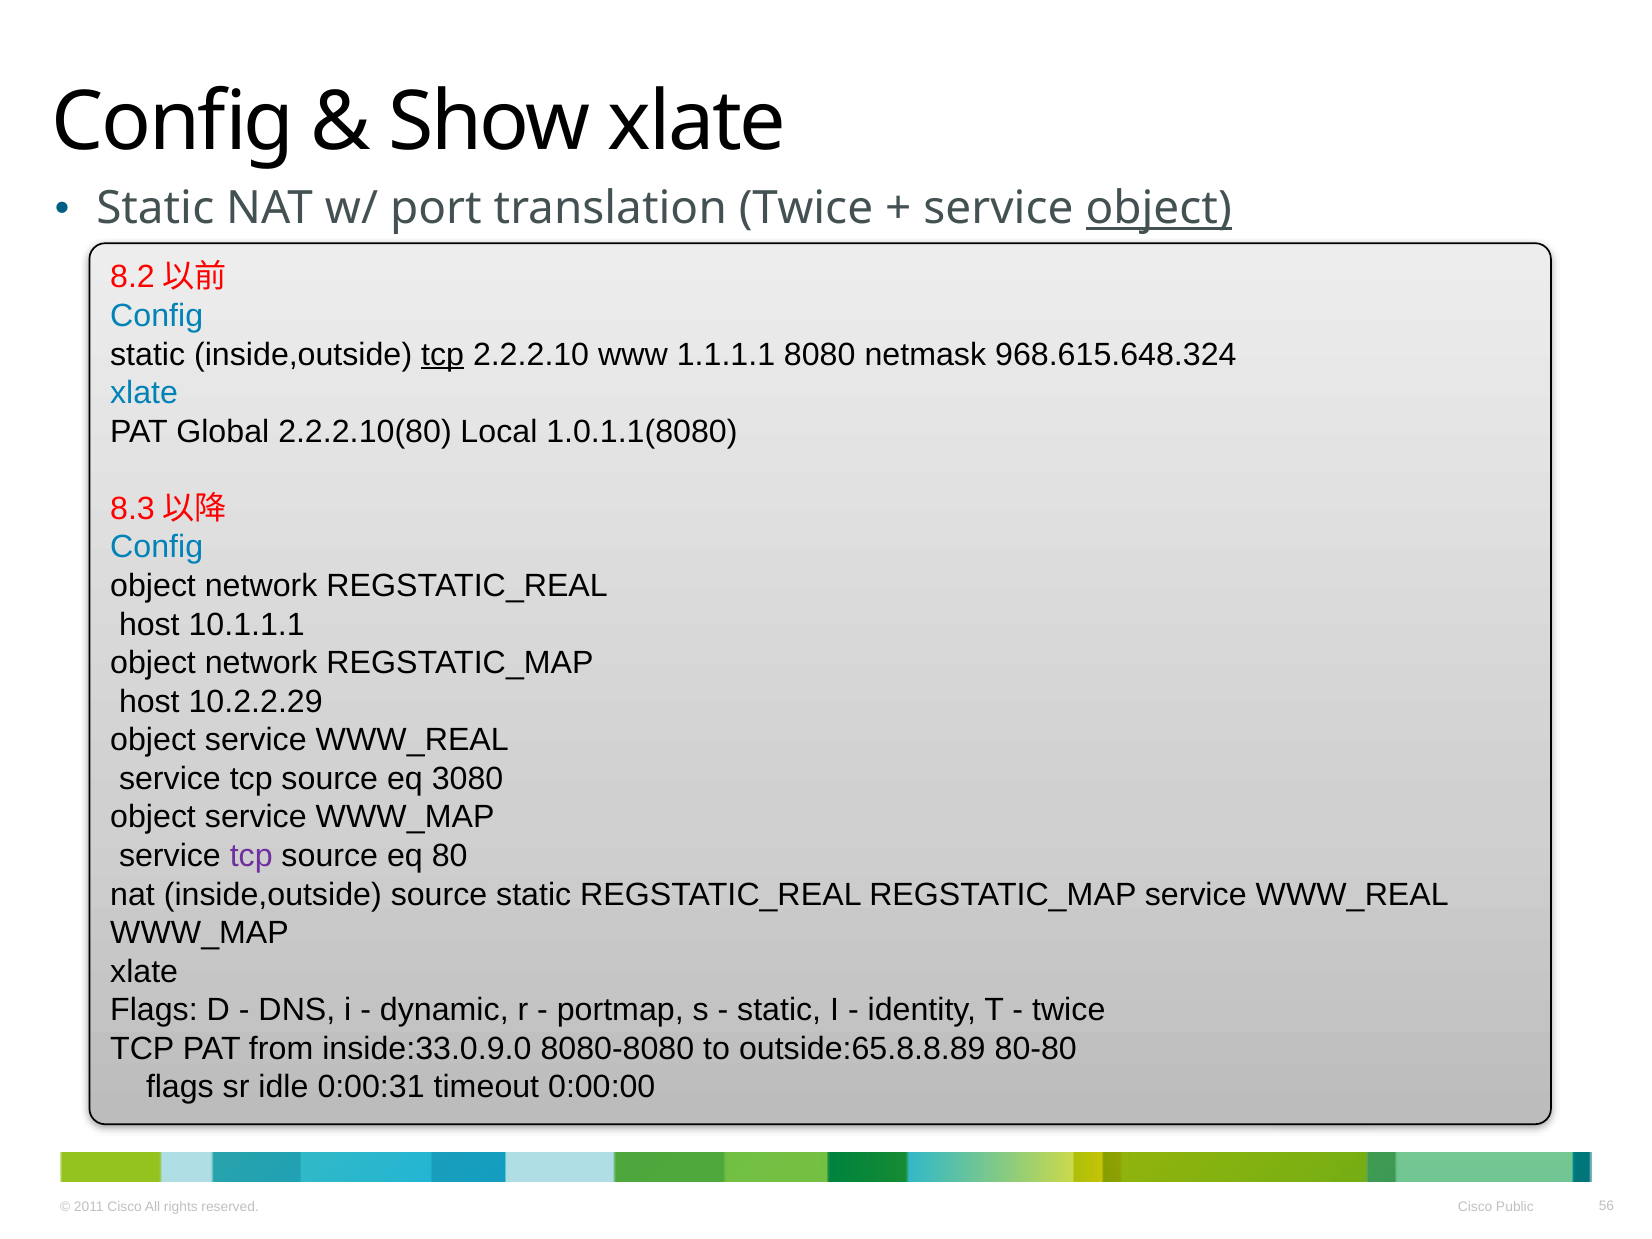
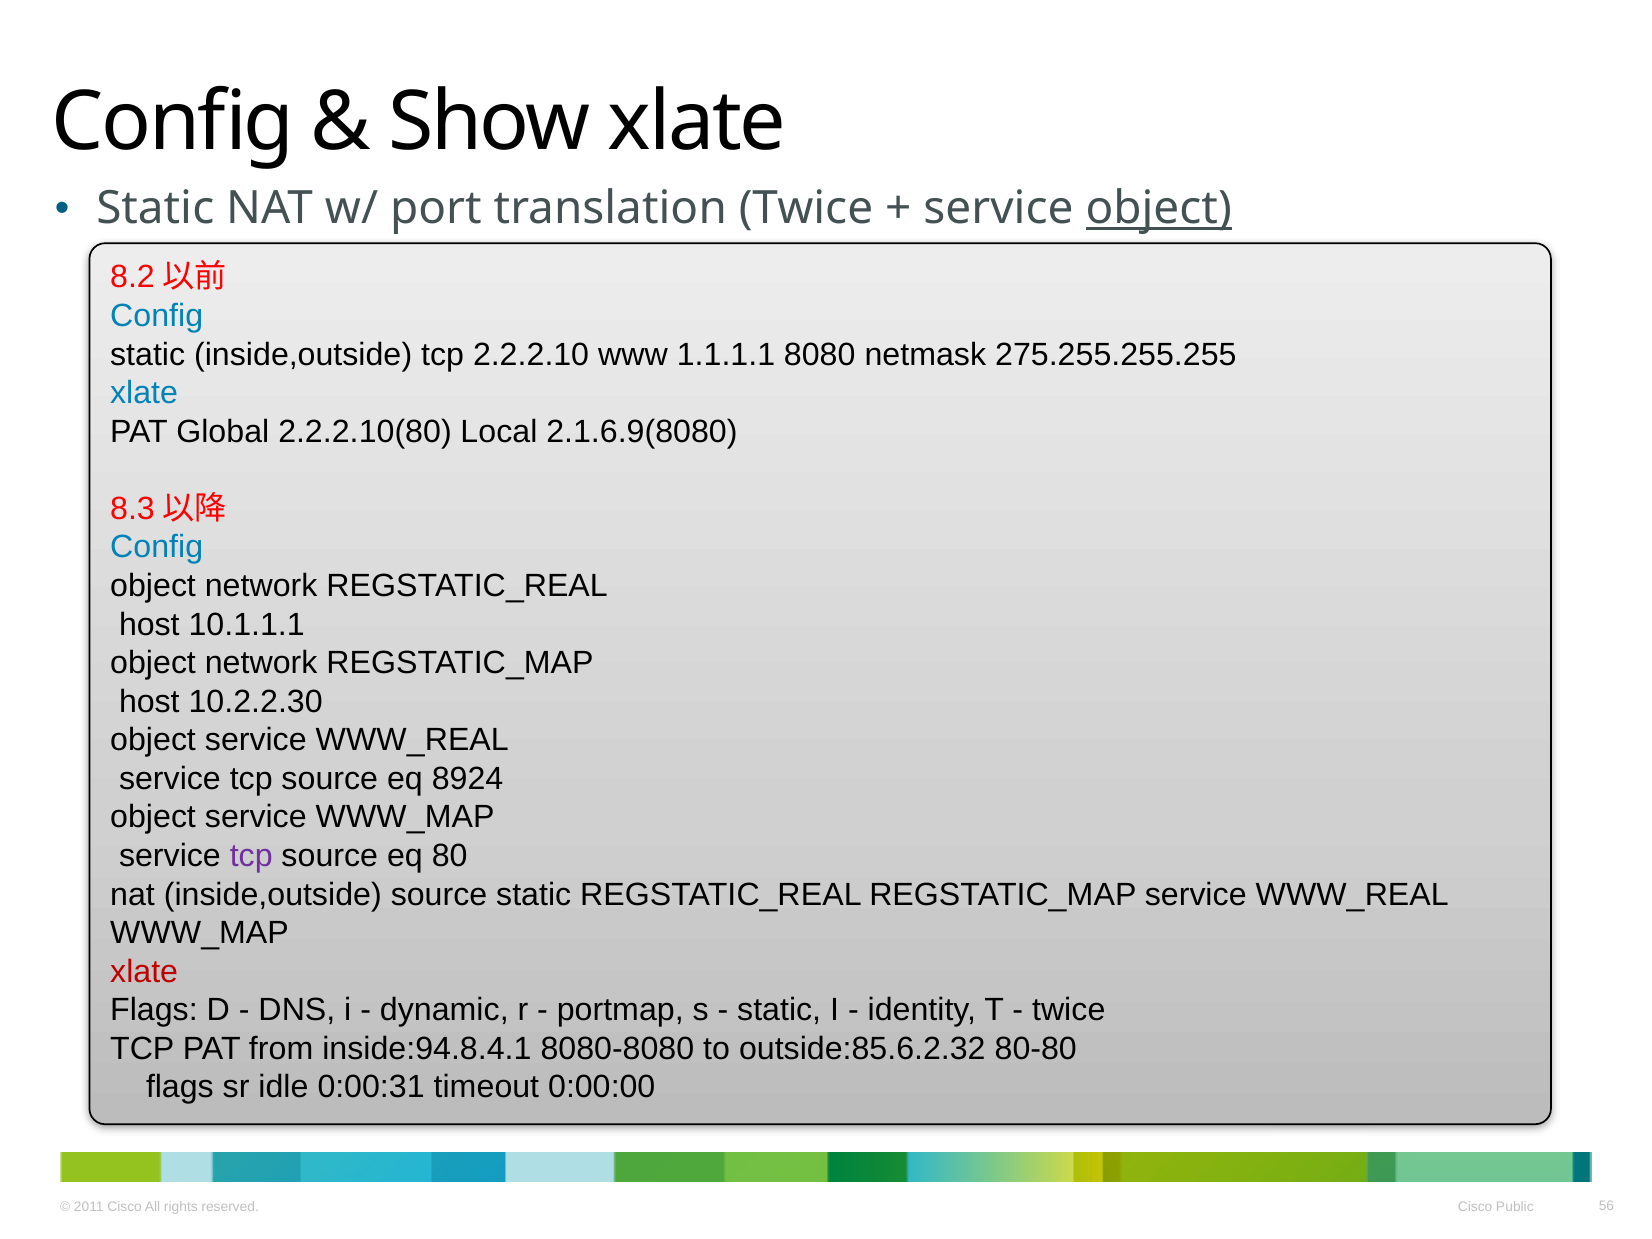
tcp underline: present -> none (443, 355)
968.615.648.324: 968.615.648.324 -> 275.255.255.255 (1116, 355)
1.0.1.1(8080: 1.0.1.1(8080 -> 2.1.6.9(8080 (642, 432)
10.2.2.29: 10.2.2.29 -> 10.2.2.30 (256, 702)
3080: 3080 -> 8924 (468, 779)
xlate colour: black -> red (144, 972)
inside:33.0.9.0: inside:33.0.9.0 -> inside:94.8.4.1 (427, 1049)
outside:65.8.8.89: outside:65.8.8.89 -> outside:85.6.2.32 (862, 1049)
